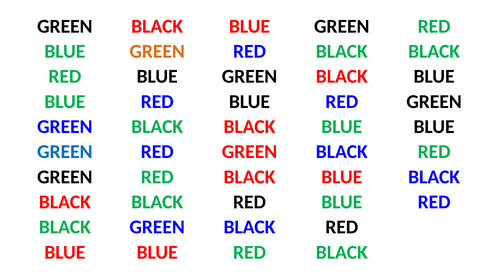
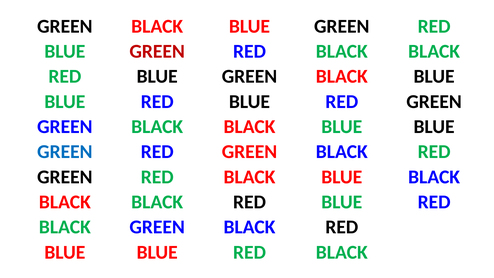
GREEN colour: orange -> red (157, 51)
